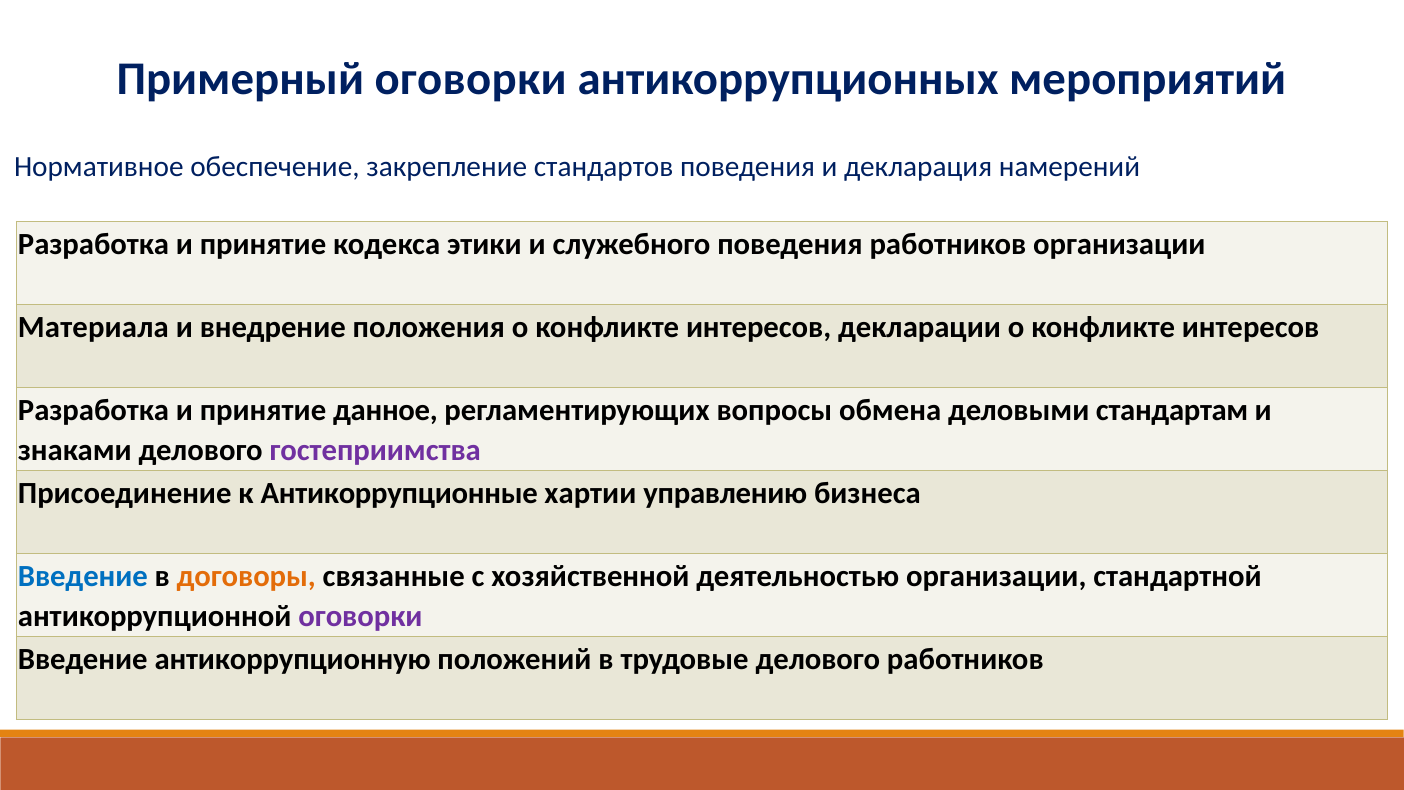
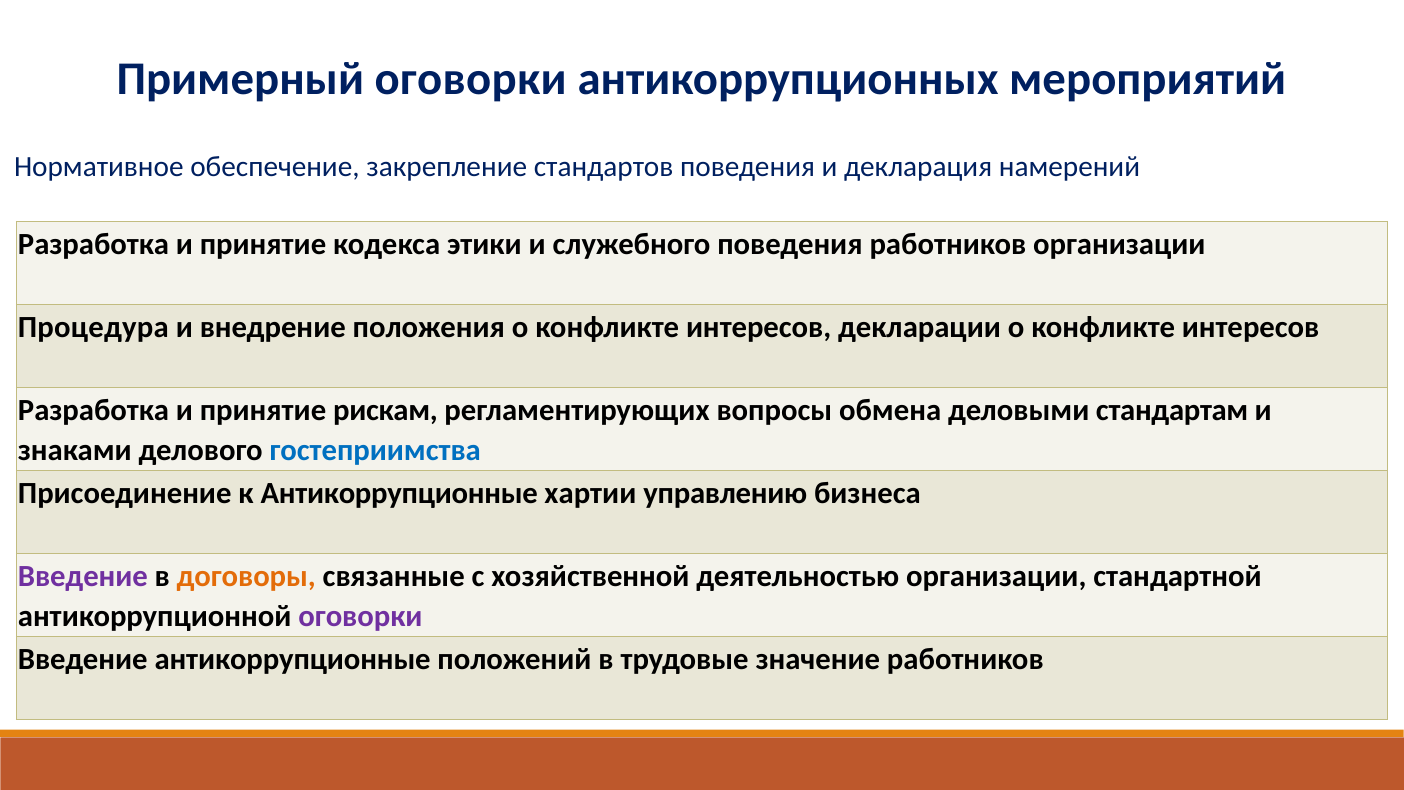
Материала: Материала -> Процедура (93, 328)
данное: данное -> рискам (385, 411)
гостеприимства colour: purple -> blue (375, 451)
Введение colour: blue -> purple (83, 576)
Введение антикоррупционную: антикоррупционную -> антикоррупционные (293, 660)
трудовые делового: делового -> значение (818, 660)
